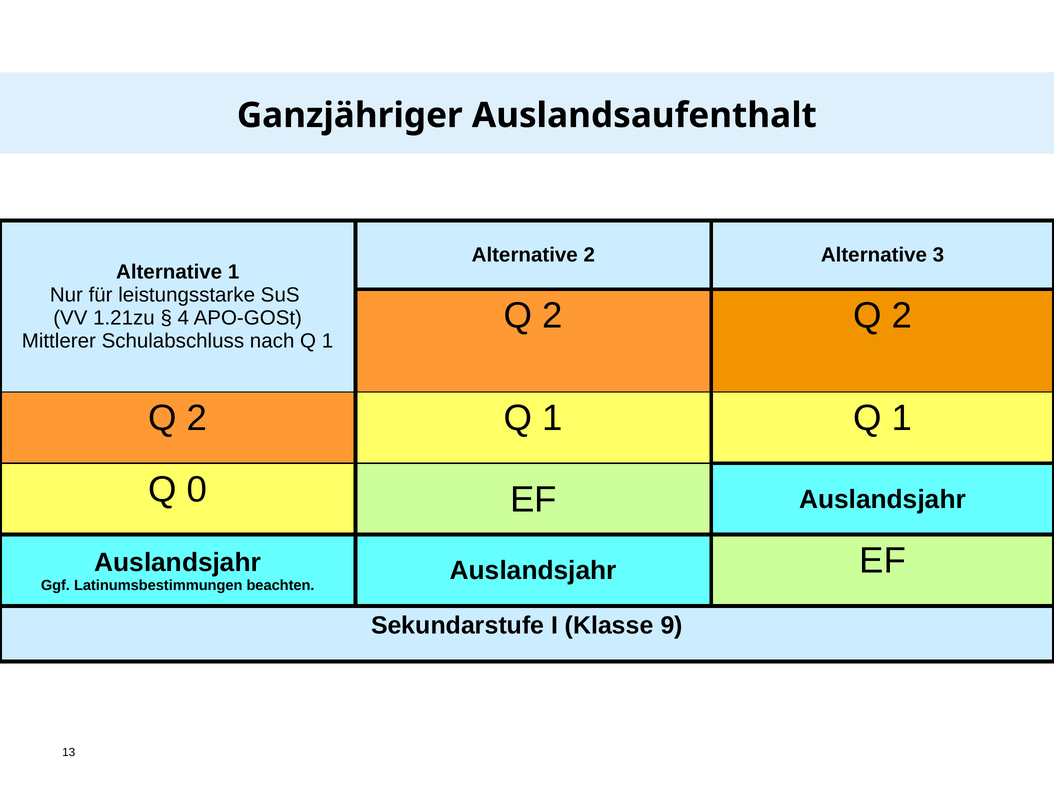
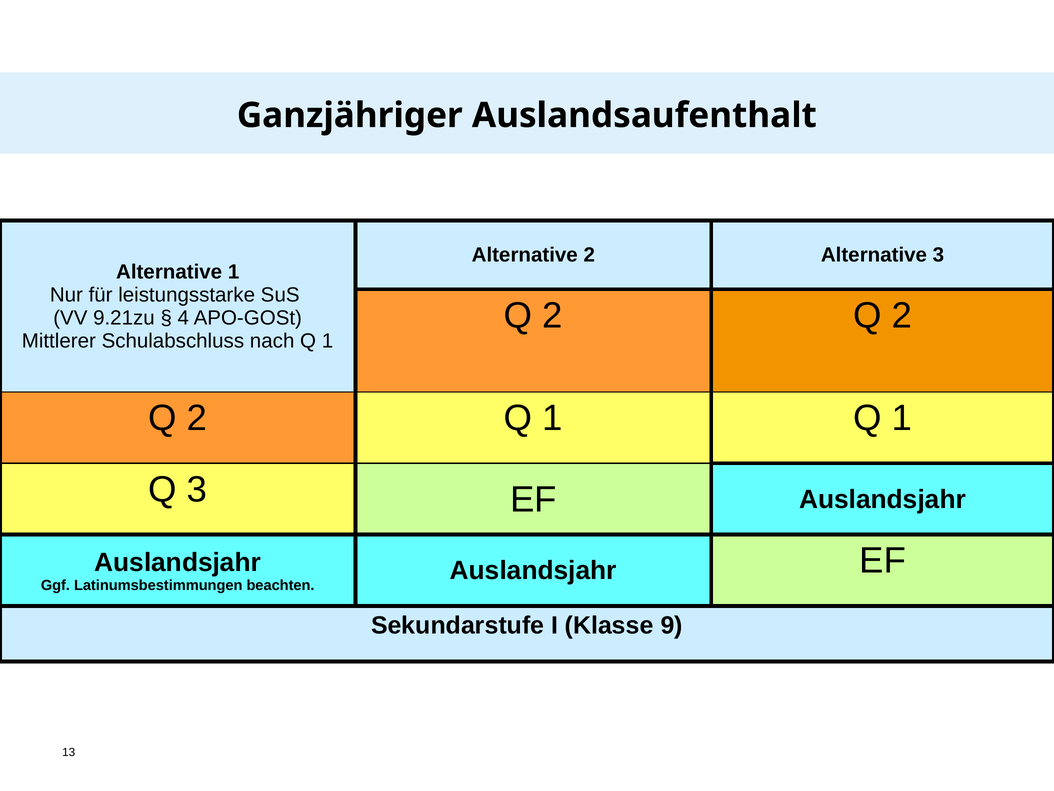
1.21zu: 1.21zu -> 9.21zu (124, 318)
Q 0: 0 -> 3 (197, 489)
